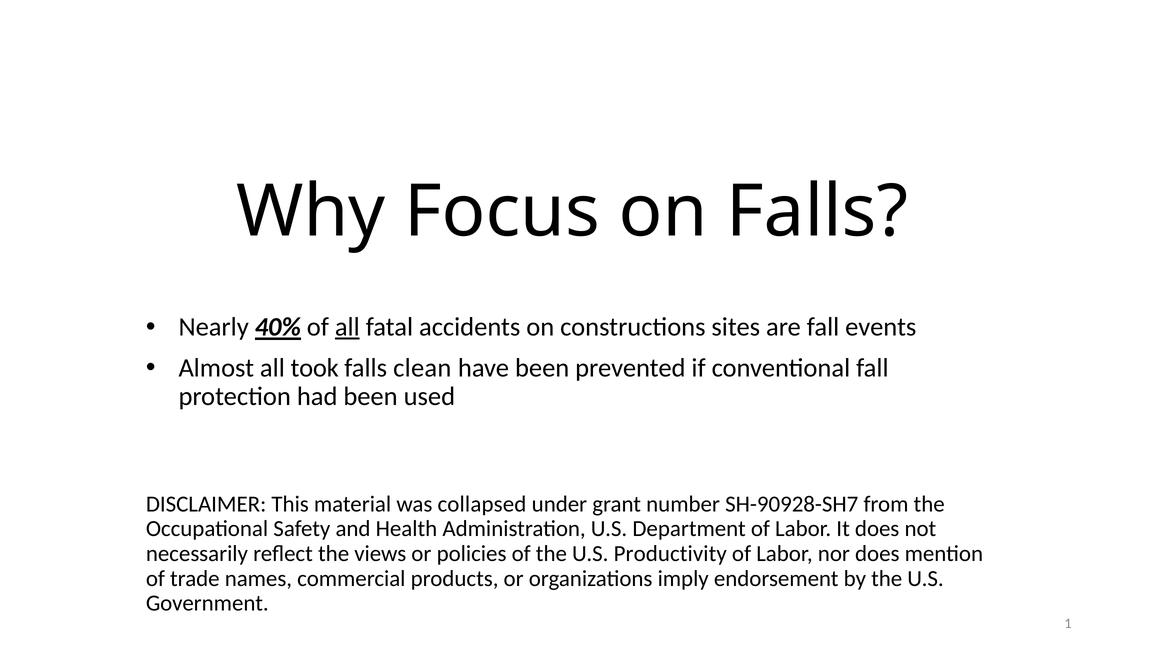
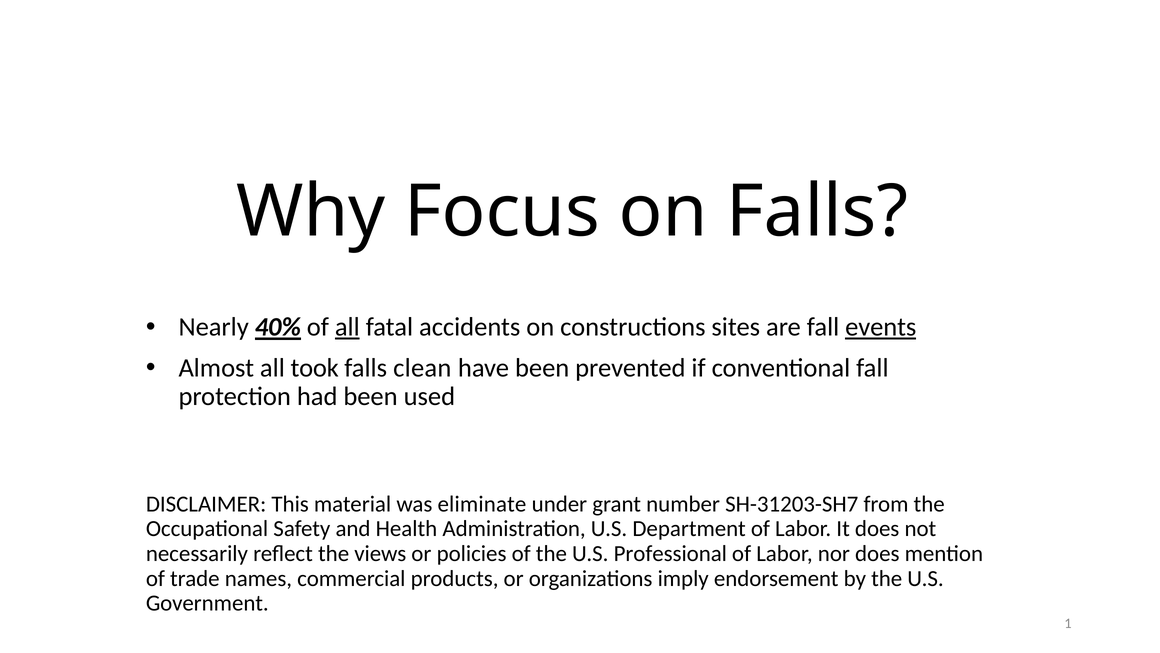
events underline: none -> present (881, 327)
collapsed: collapsed -> eliminate (482, 504)
SH-90928-SH7: SH-90928-SH7 -> SH-31203-SH7 (792, 504)
Productivity: Productivity -> Professional (670, 553)
